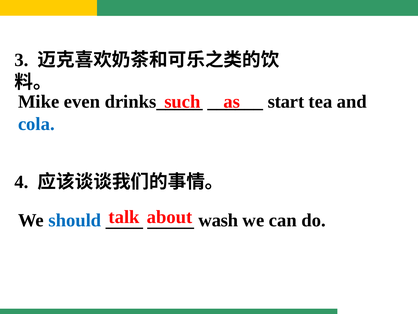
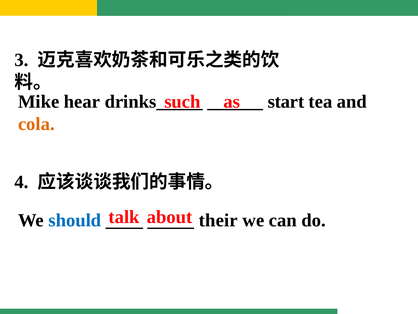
even: even -> hear (82, 102)
cola colour: blue -> orange (36, 124)
wash: wash -> their (218, 220)
